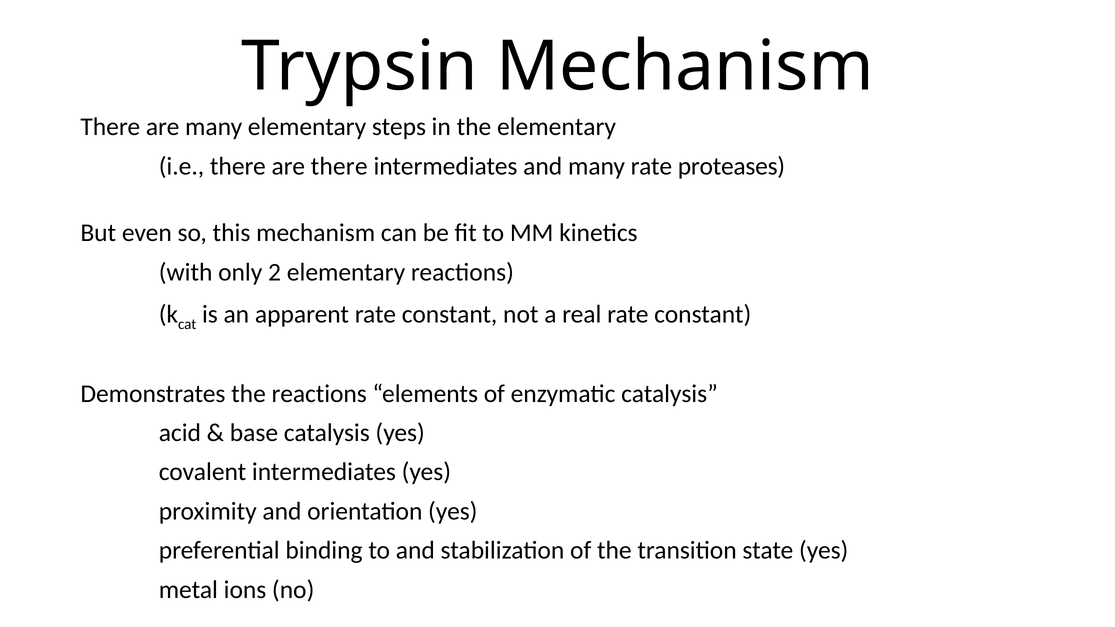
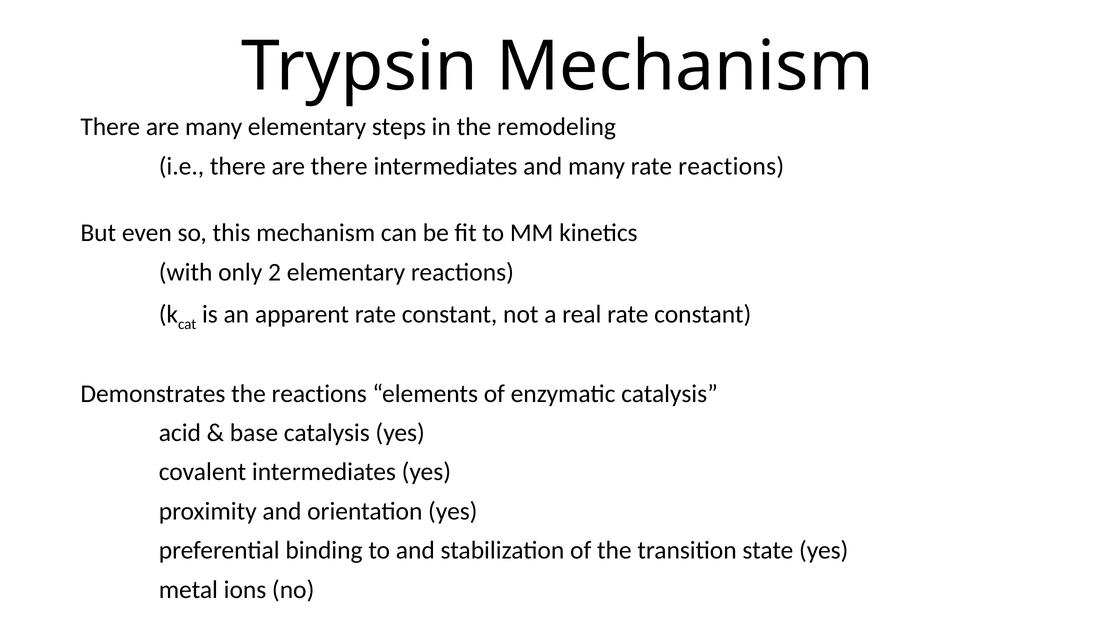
the elementary: elementary -> remodeling (557, 127)
rate proteases: proteases -> reactions (731, 166)
